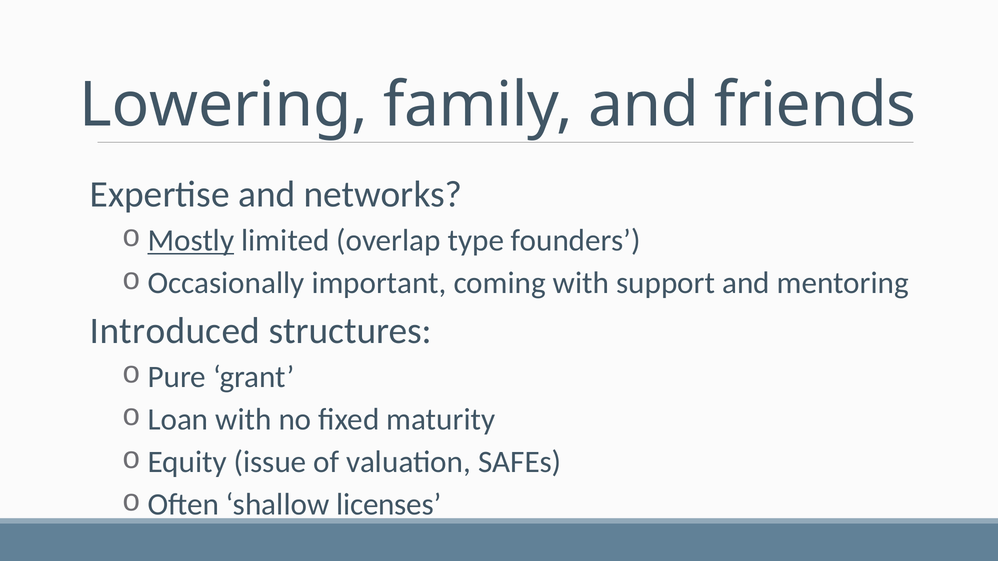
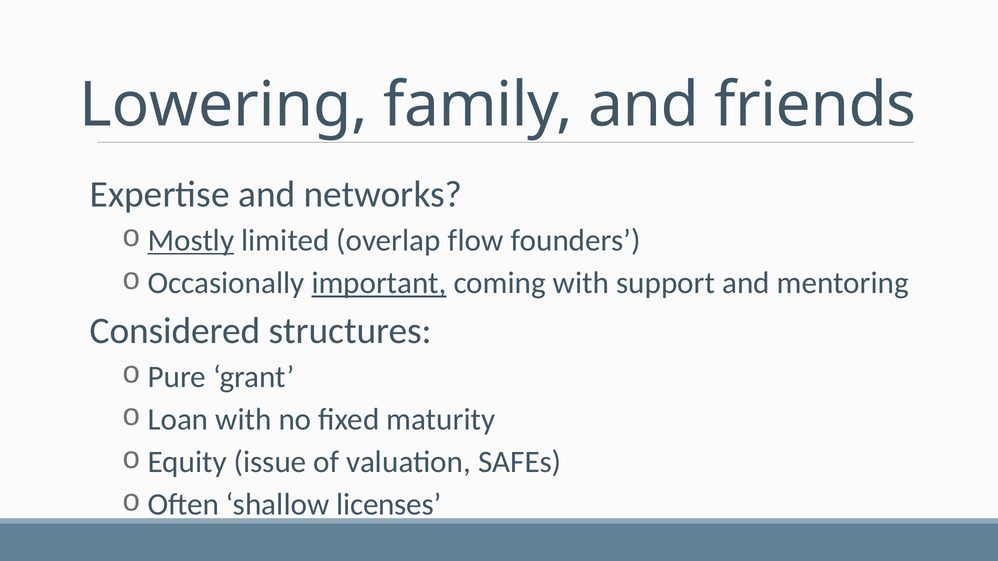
type: type -> flow (476, 241)
important underline: none -> present (379, 283)
Introduced: Introduced -> Considered (175, 331)
